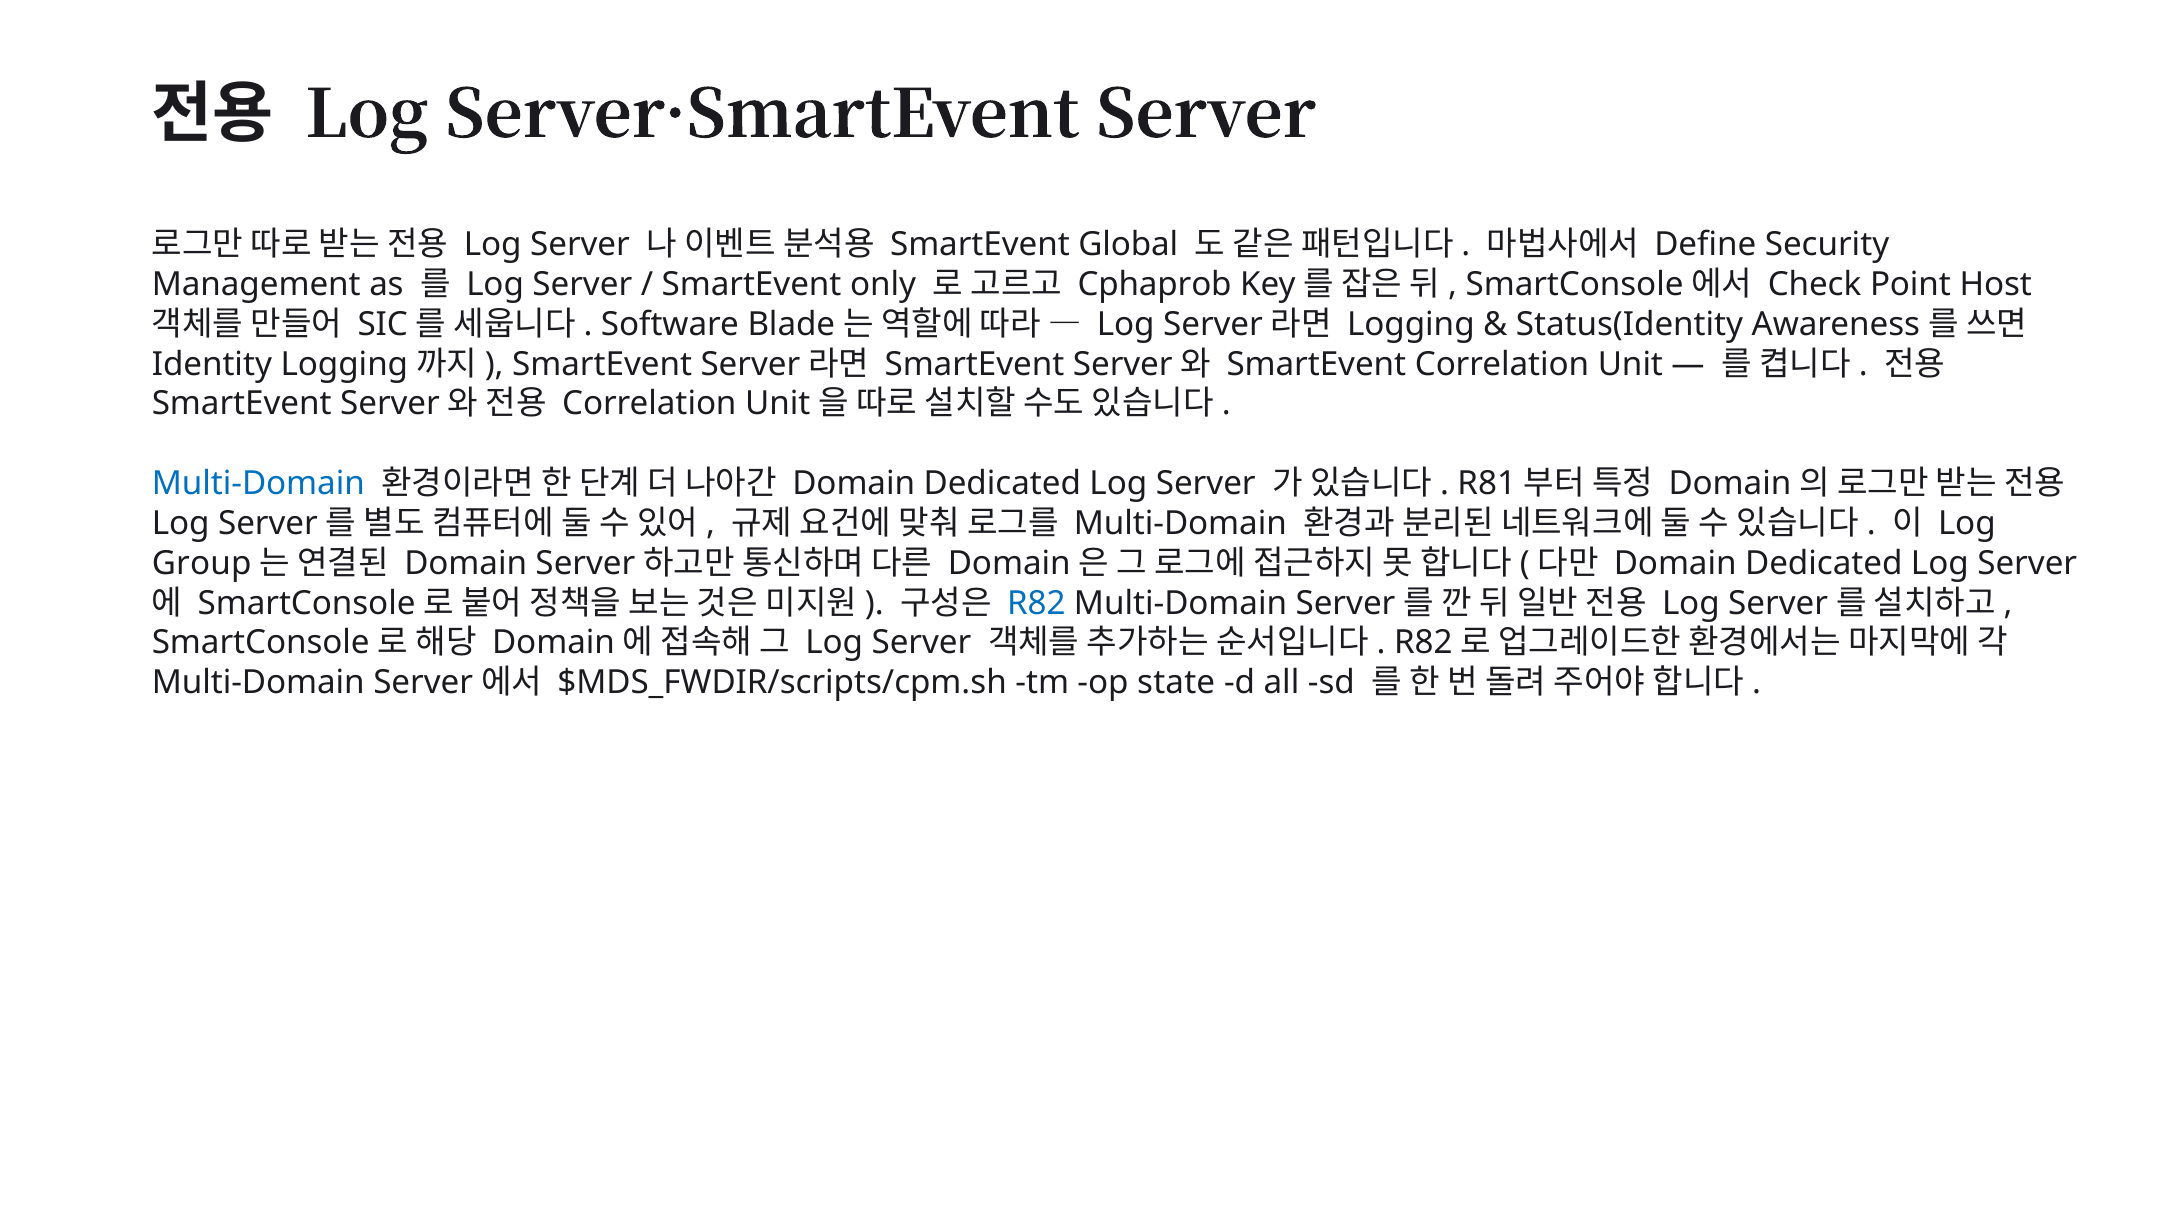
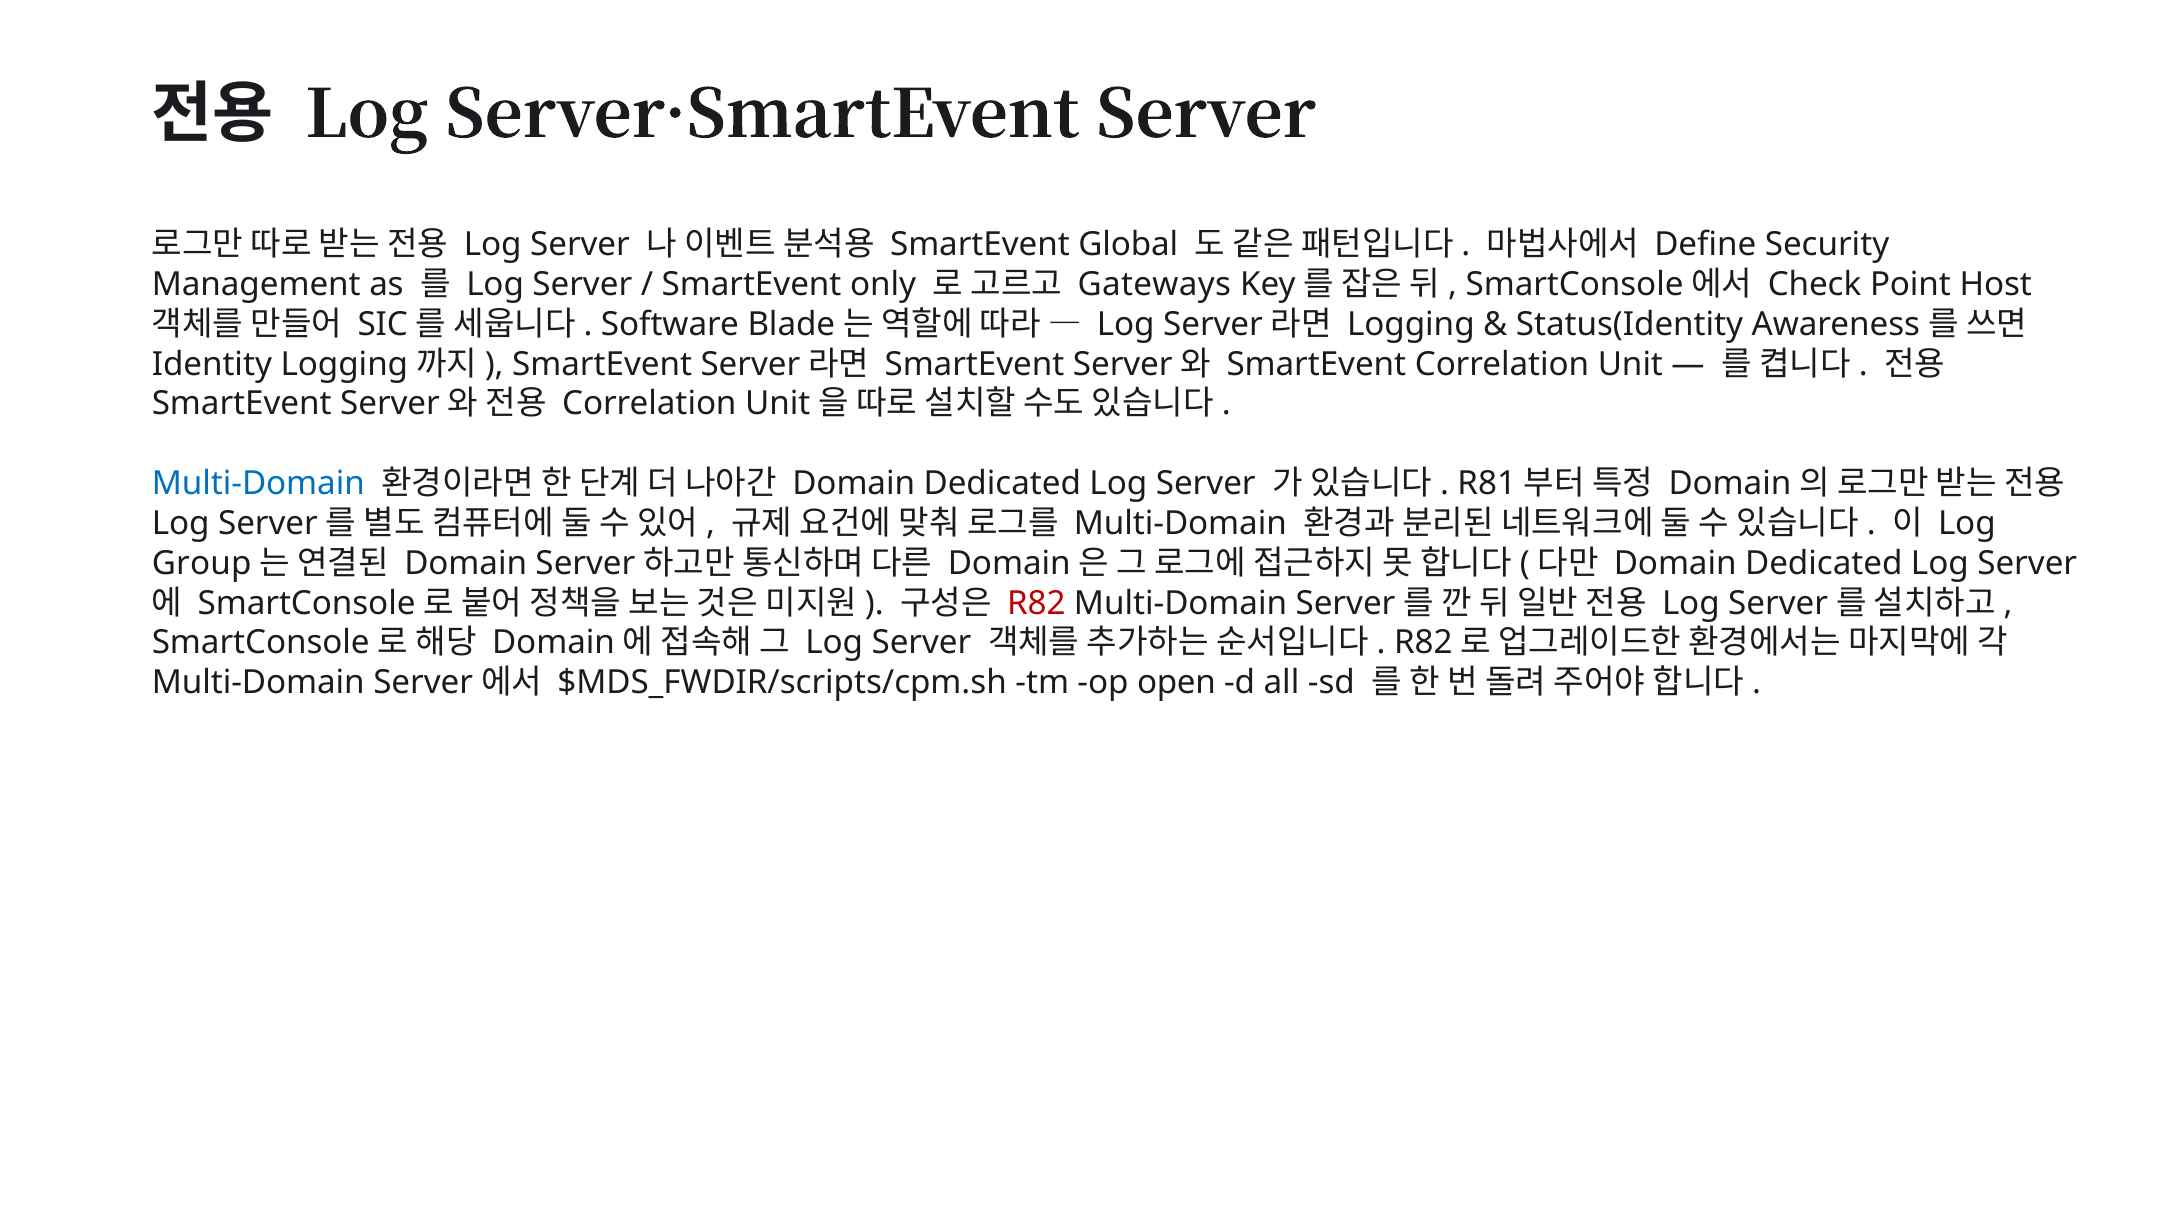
Cphaprob: Cphaprob -> Gateways (1154, 285)
R82 colour: blue -> red (1036, 603)
state: state -> open (1176, 683)
